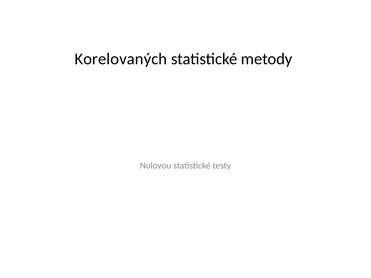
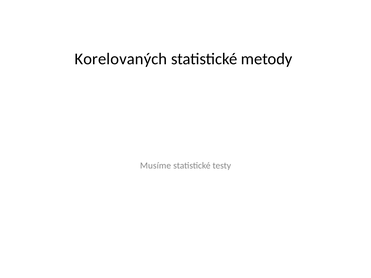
Nulovou: Nulovou -> Musíme (156, 166)
